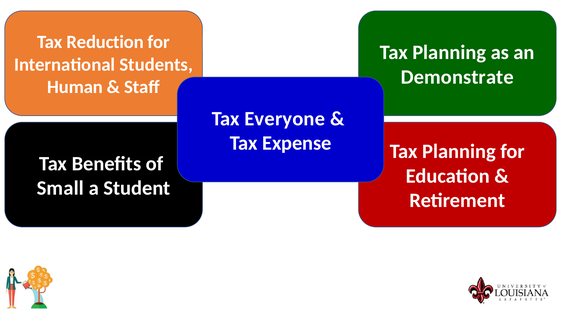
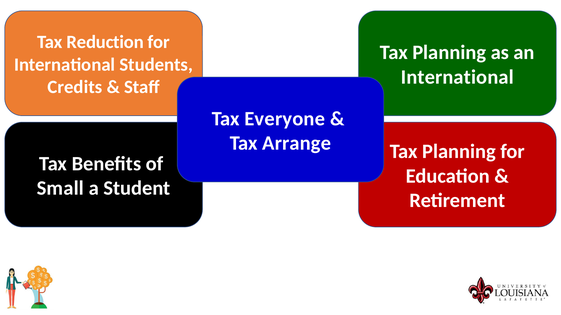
Demonstrate: Demonstrate -> International (457, 77)
Human: Human -> Credits (75, 87)
Expense: Expense -> Arrange (297, 143)
